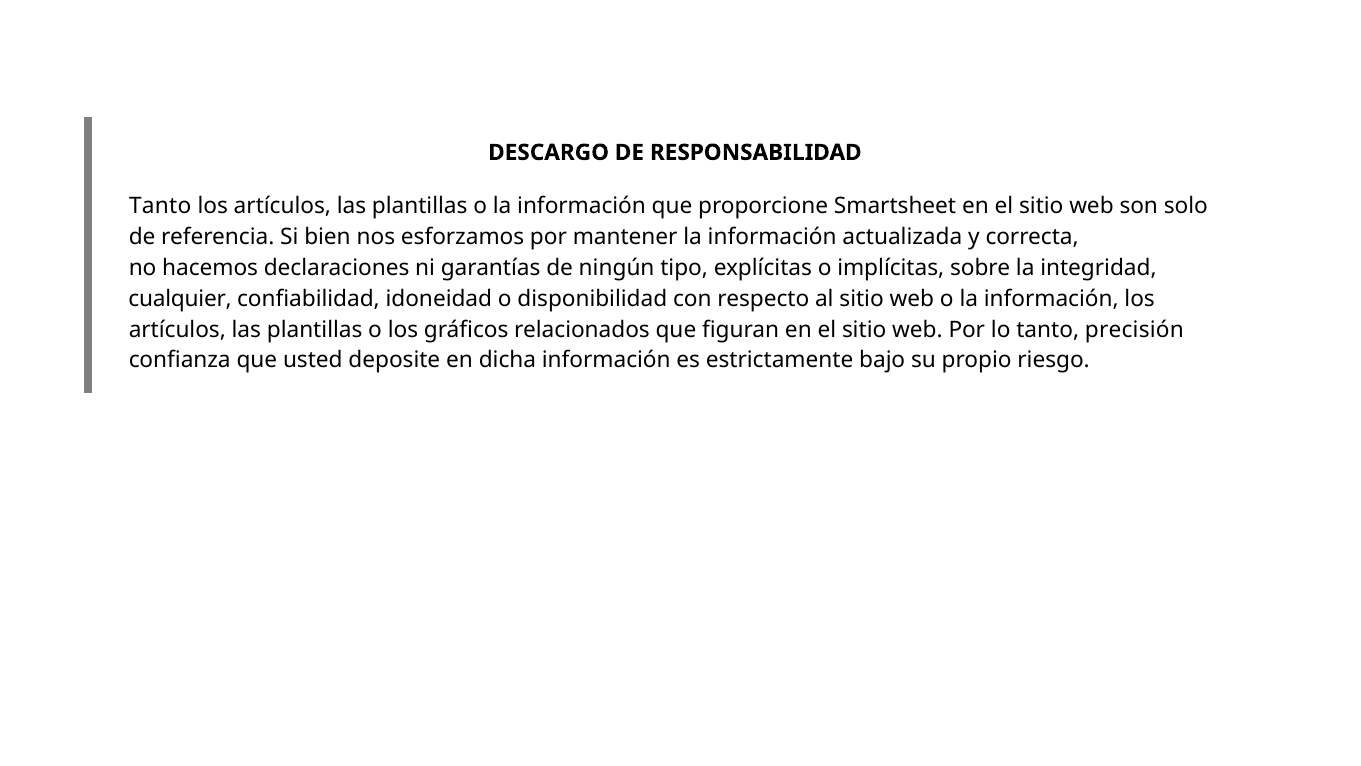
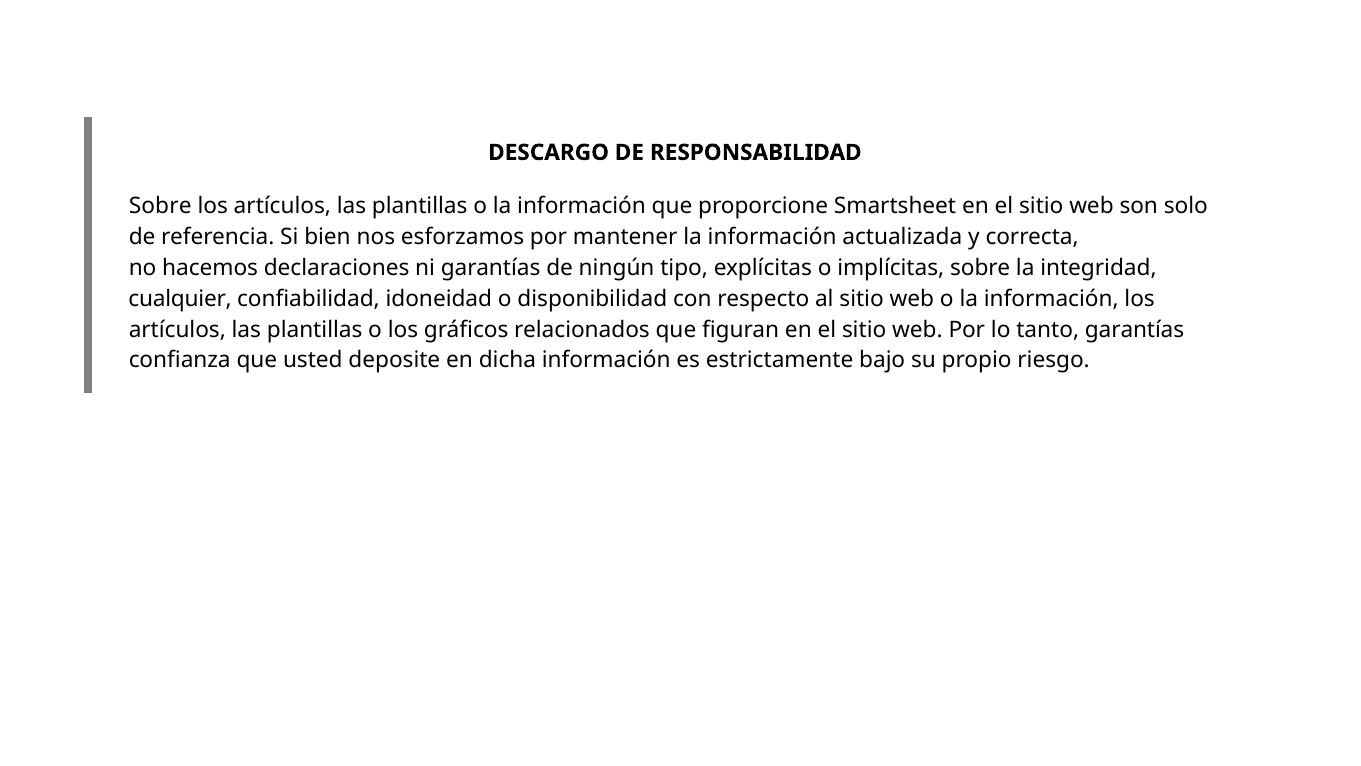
Tanto: Tanto -> Sobre (160, 206)
tanto precisión: precisión -> garantías (1135, 329)
